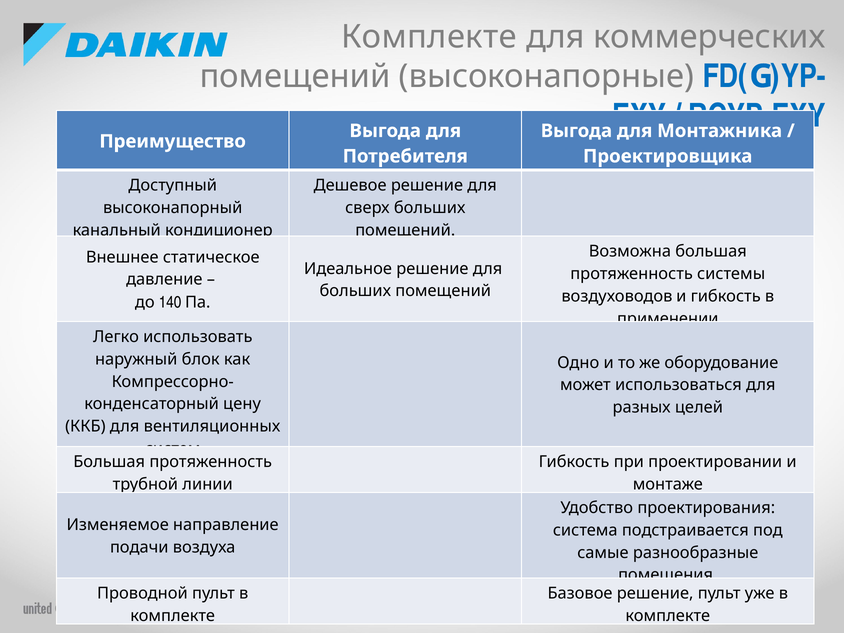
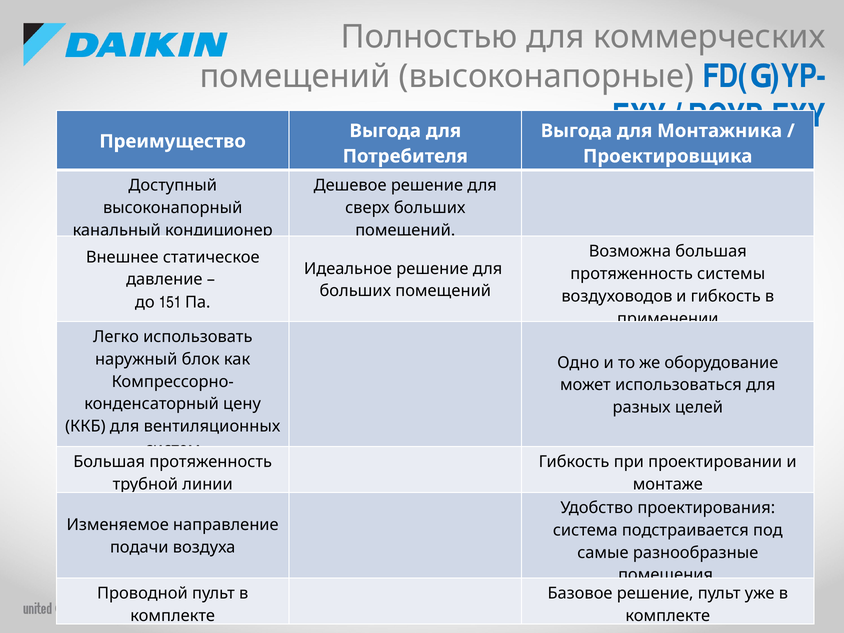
Комплекте: Комплекте -> Полностью (429, 37)
140: 140 -> 151 (170, 302)
